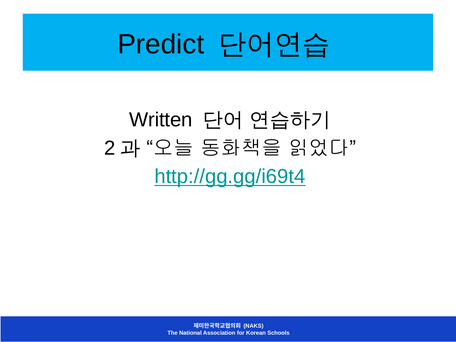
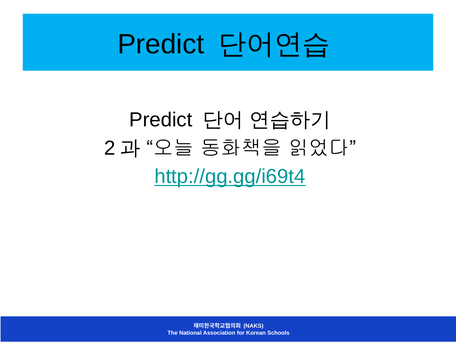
Written: Written -> Predict (161, 120)
